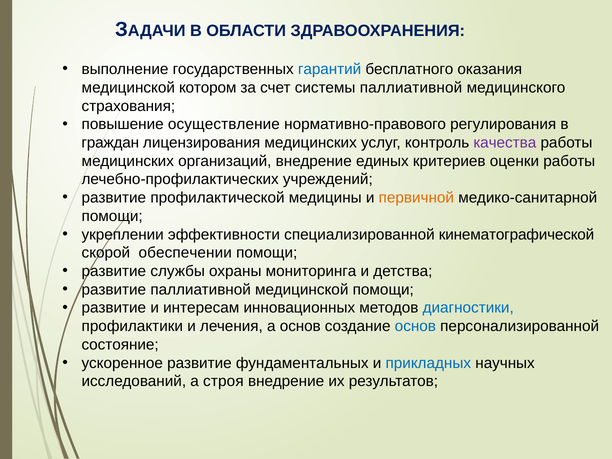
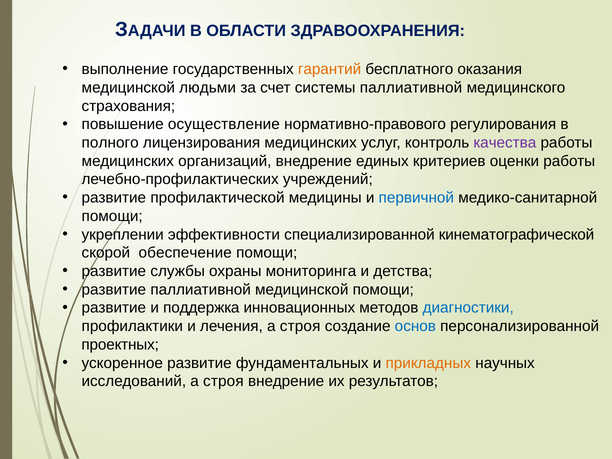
гарантий colour: blue -> orange (330, 69)
котором: котором -> людьми (208, 88)
граждан: граждан -> полного (110, 143)
первичной colour: orange -> blue (416, 198)
обеспечении: обеспечении -> обеспечение (185, 253)
интересам: интересам -> поддержка (201, 308)
лечения а основ: основ -> строя (300, 326)
состояние: состояние -> проектных (120, 345)
прикладных colour: blue -> orange (428, 363)
